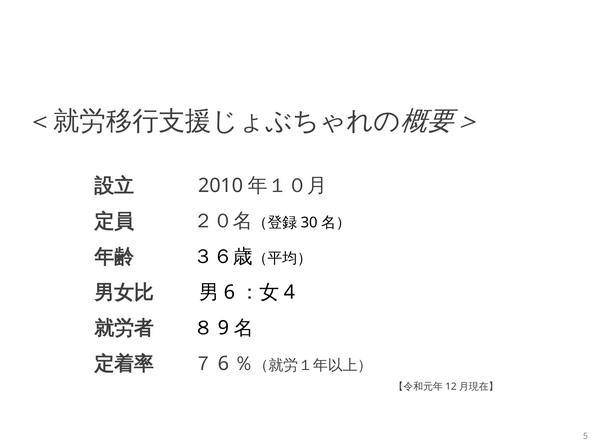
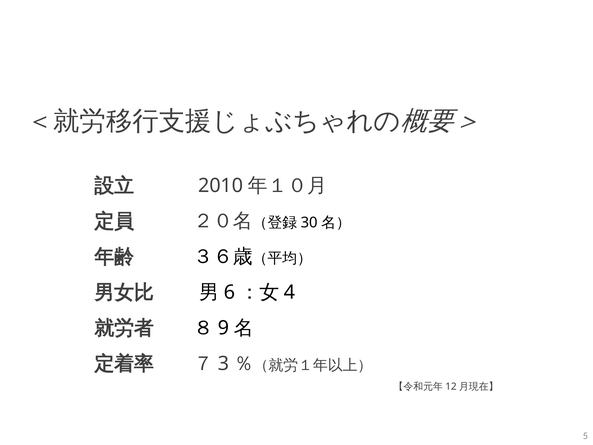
6: 6 -> 3 (224, 363)
